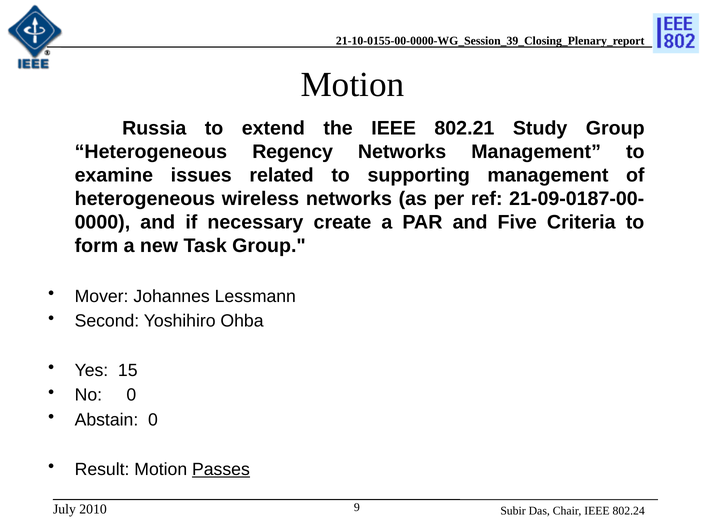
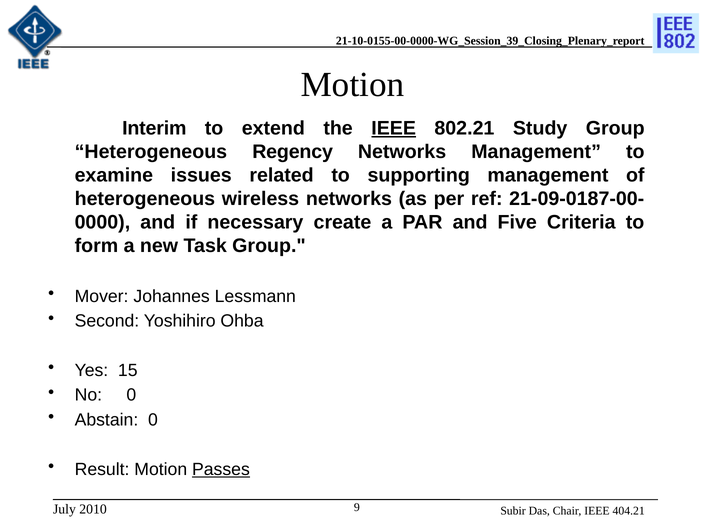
Russia: Russia -> Interim (154, 128)
IEEE underline: none -> present (394, 128)
802.24: 802.24 -> 404.21 (629, 511)
